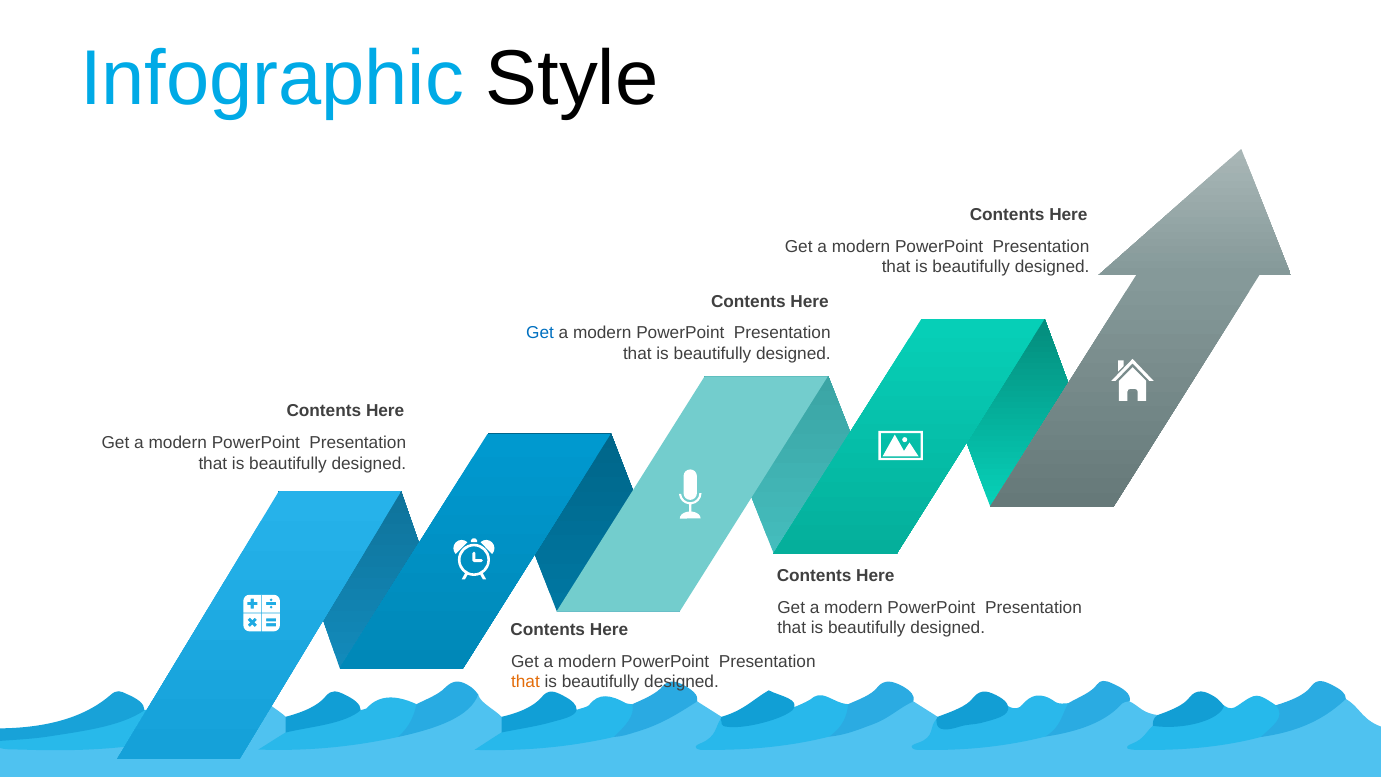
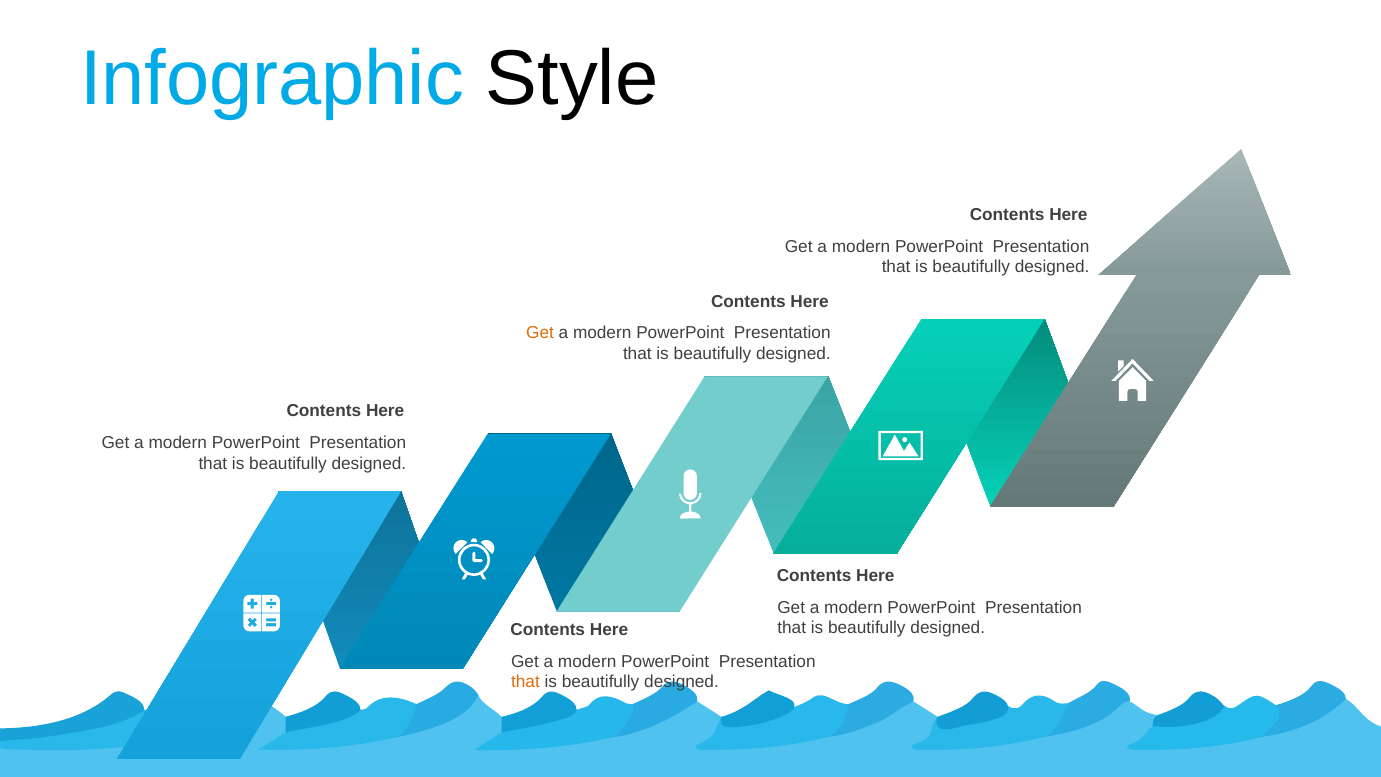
Get colour: blue -> orange (540, 333)
